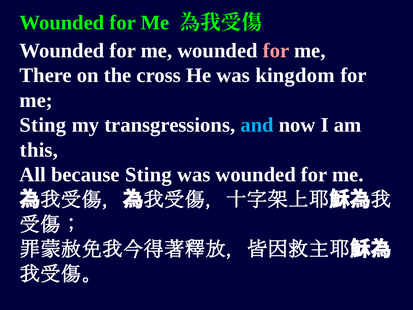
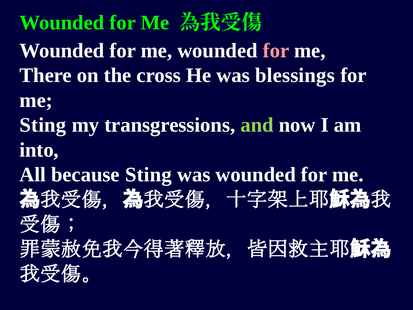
kingdom: kingdom -> blessings (295, 75)
and colour: light blue -> light green (257, 125)
this: this -> into (39, 150)
